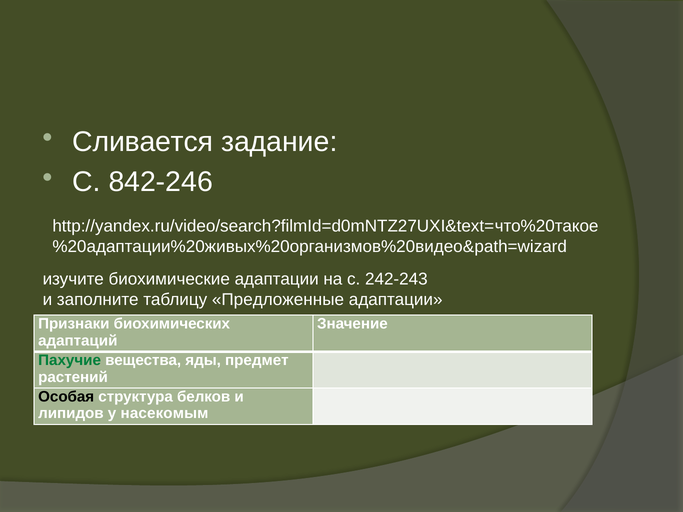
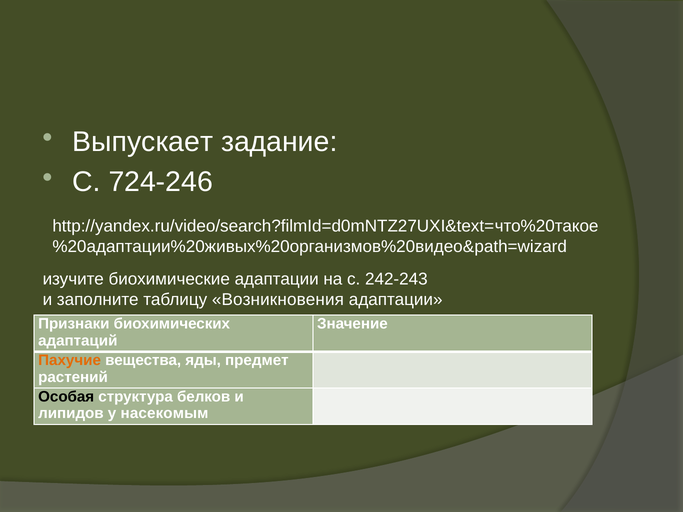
Сливается: Сливается -> Выпускает (143, 142)
842-246: 842-246 -> 724-246 (161, 182)
Предложенные: Предложенные -> Возникновения (278, 300)
Пахучие colour: green -> orange (70, 360)
